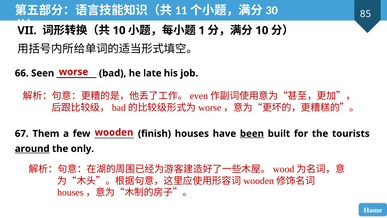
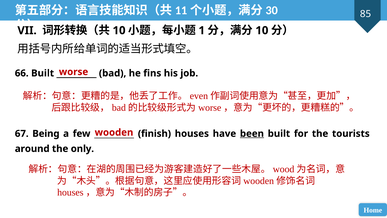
66 Seen: Seen -> Built (43, 73)
late: late -> fins (152, 73)
Them: Them -> Being (46, 133)
around underline: present -> none (32, 149)
